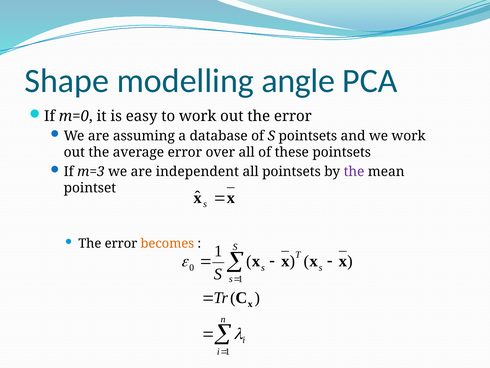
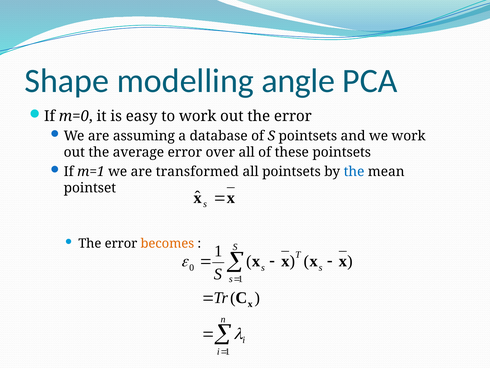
m=3: m=3 -> m=1 (91, 171)
independent: independent -> transformed (197, 171)
the colour: purple -> blue (354, 171)
